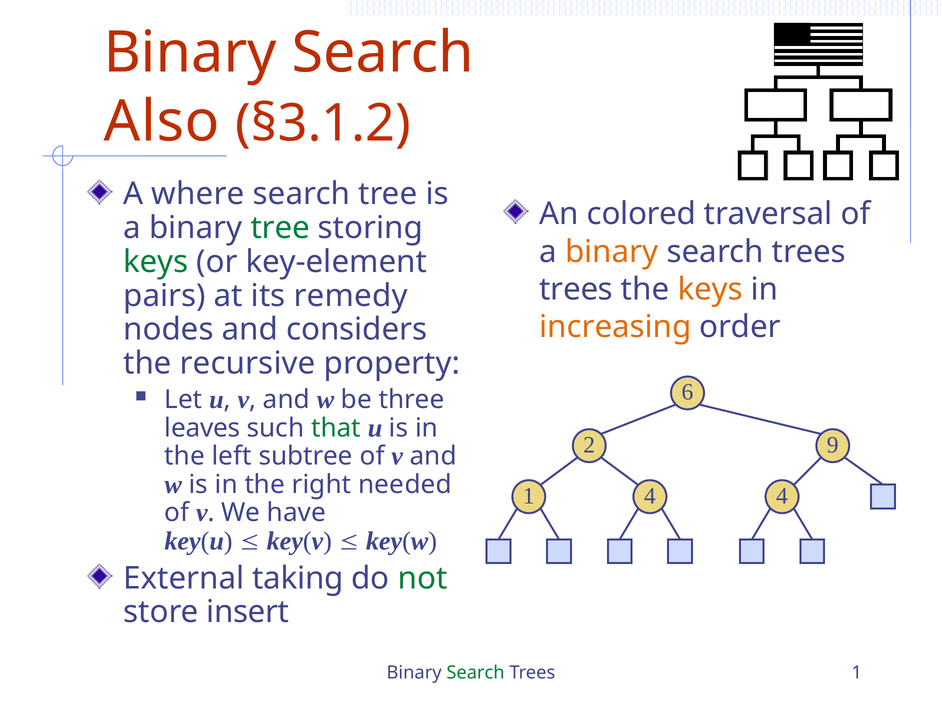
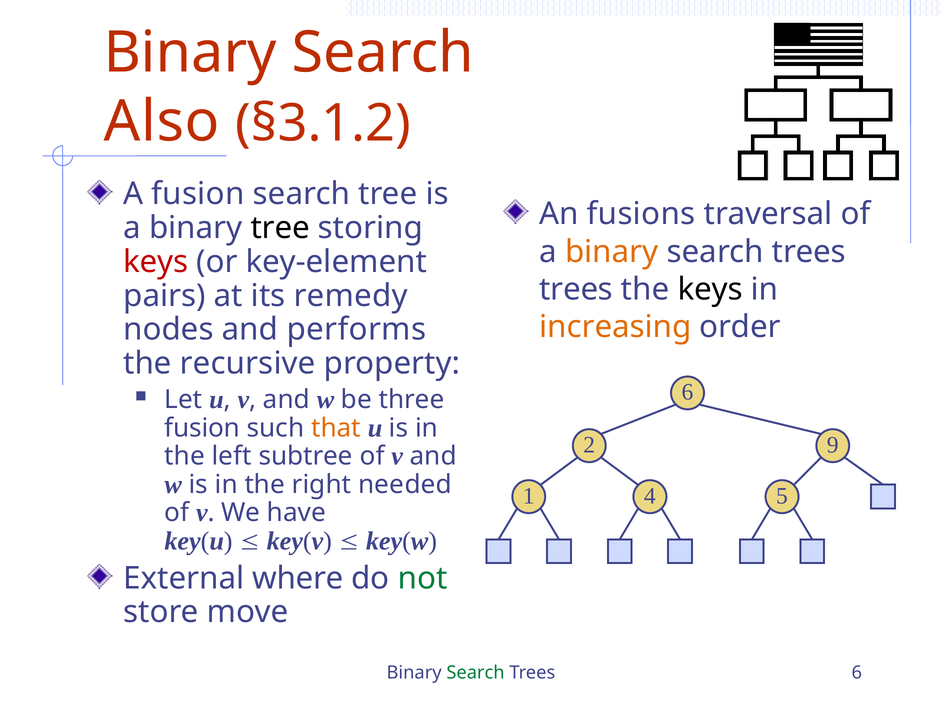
A where: where -> fusion (198, 194)
colored: colored -> fusions (641, 214)
tree colour: green -> black (280, 228)
keys colour: green -> red (156, 262)
keys colour: orange -> black (710, 290)
considers: considers -> performs (356, 330)
leaves: leaves -> fusion (202, 428)
that colour: green -> orange (336, 428)
1 4: 4 -> 5 (782, 496)
taking: taking -> where (298, 579)
insert: insert -> move (248, 613)
Trees 1: 1 -> 6 (857, 673)
